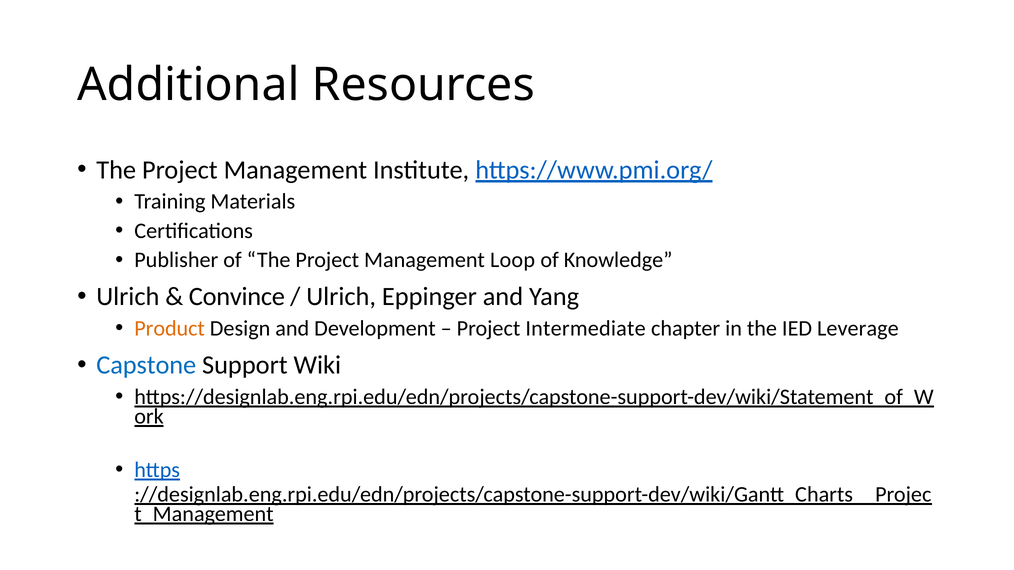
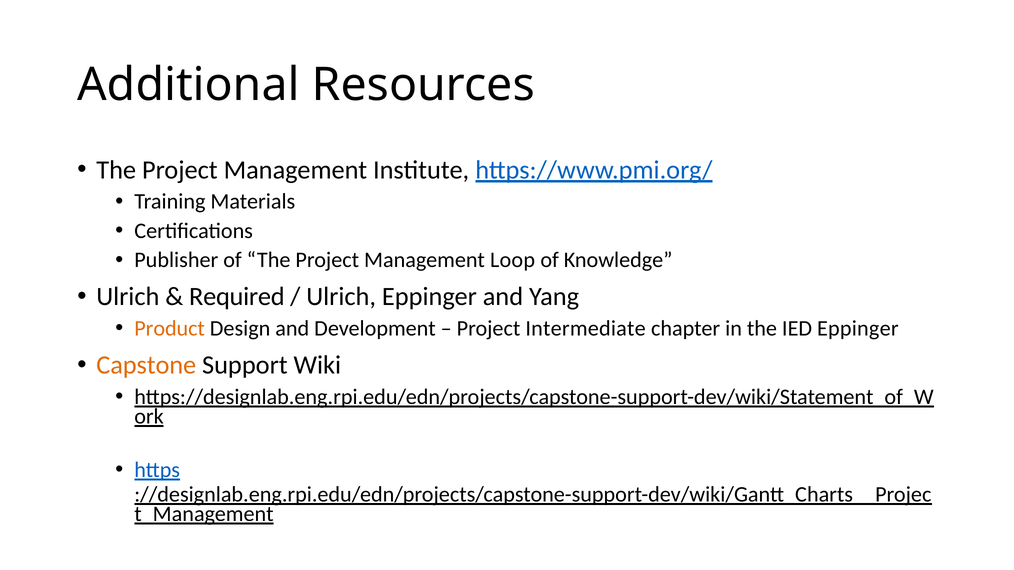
Convince: Convince -> Required (237, 297)
IED Leverage: Leverage -> Eppinger (858, 328)
Capstone colour: blue -> orange (146, 365)
